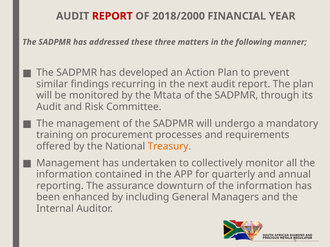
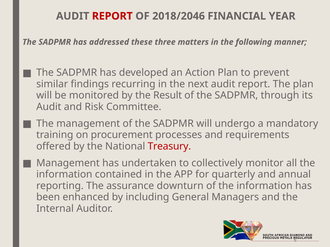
2018/2000: 2018/2000 -> 2018/2046 (179, 16)
Mtata: Mtata -> Result (168, 96)
Treasury colour: orange -> red (169, 147)
